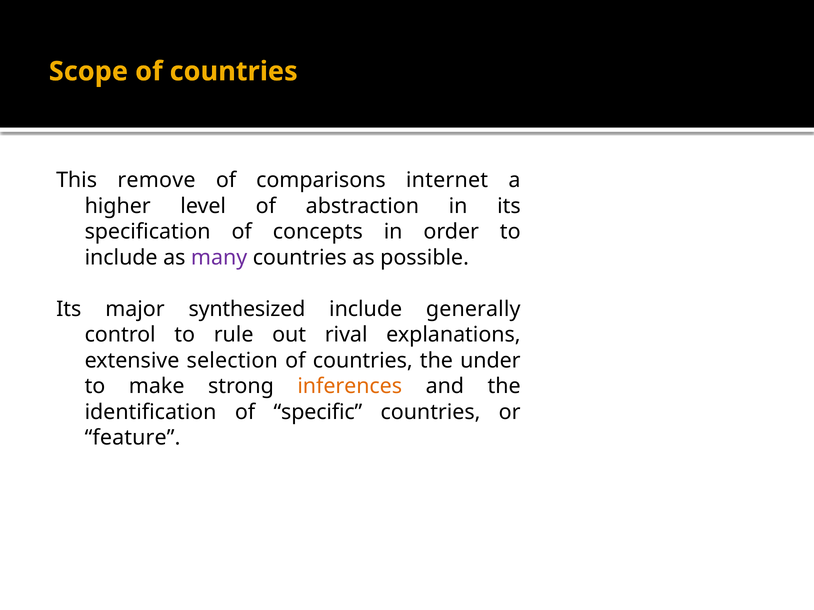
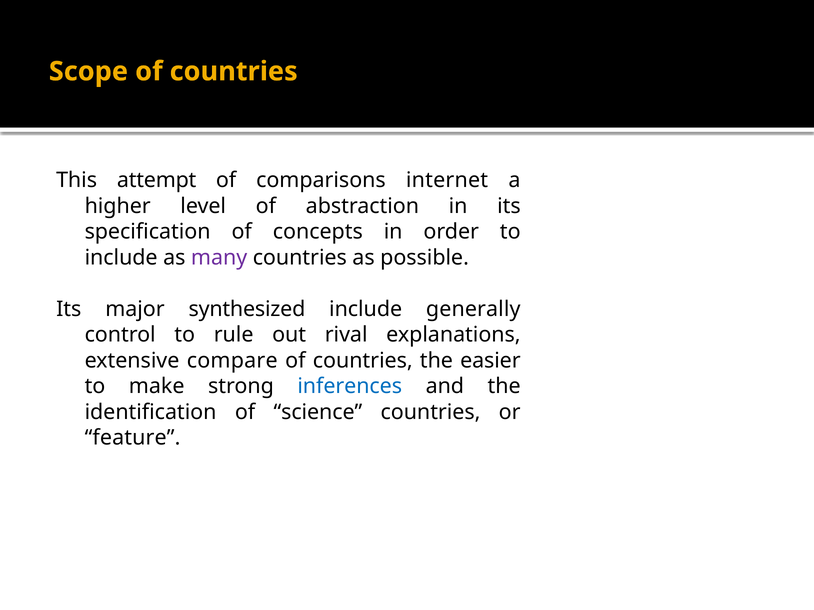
remove: remove -> attempt (157, 181)
selection: selection -> compare (232, 361)
under: under -> easier (490, 361)
inferences colour: orange -> blue (350, 387)
specific: specific -> science (318, 412)
